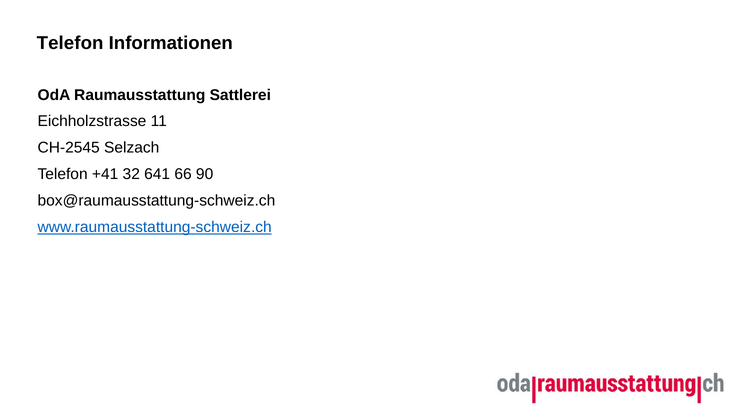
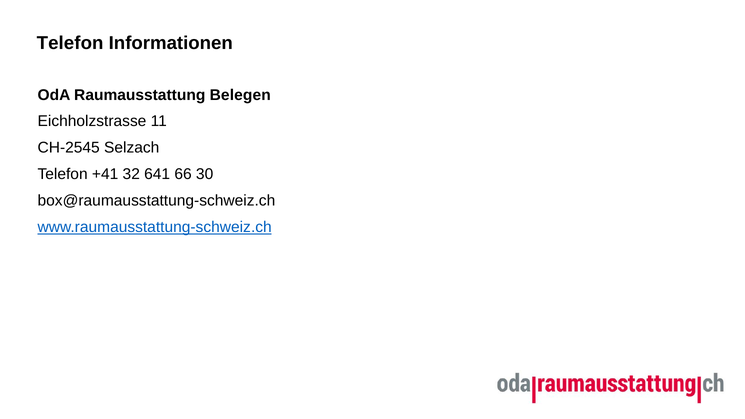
Sattlerei: Sattlerei -> Belegen (240, 95)
90: 90 -> 30 (205, 174)
